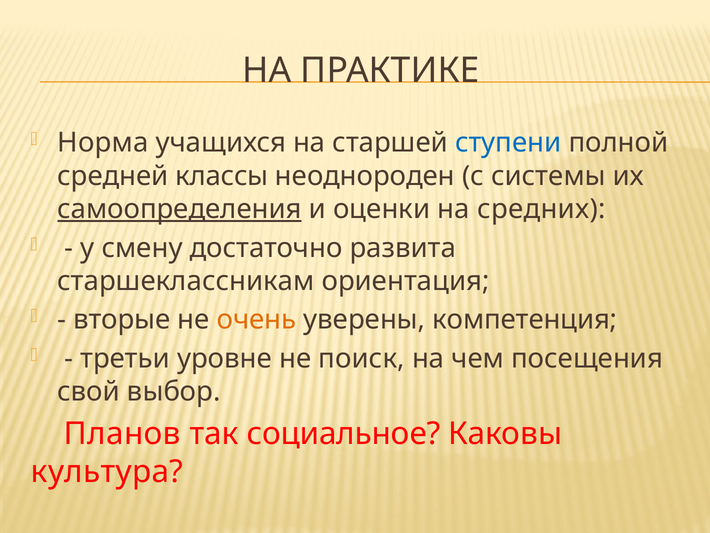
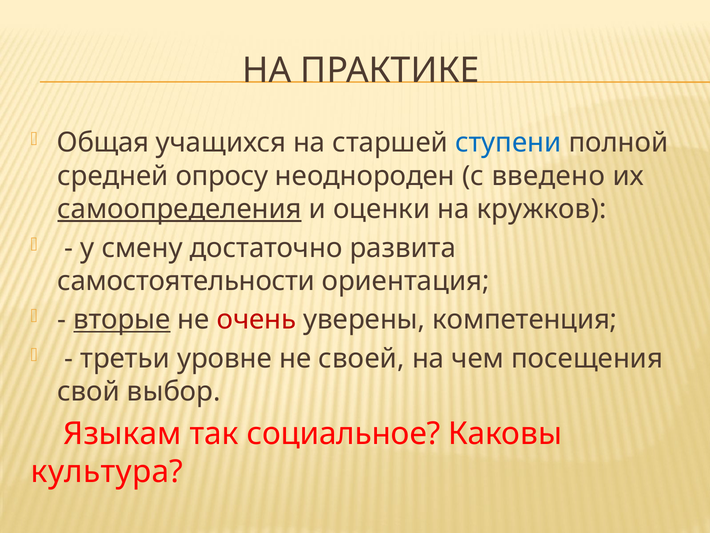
Норма: Норма -> Общая (103, 143)
классы: классы -> опросу (222, 176)
системы: системы -> введено (548, 176)
средних: средних -> кружков (542, 209)
старшеклассникам: старшеклассникам -> самостоятельности (186, 281)
вторые underline: none -> present (122, 319)
очень colour: orange -> red (257, 319)
поиск: поиск -> своей (362, 358)
Планов: Планов -> Языкам (122, 433)
